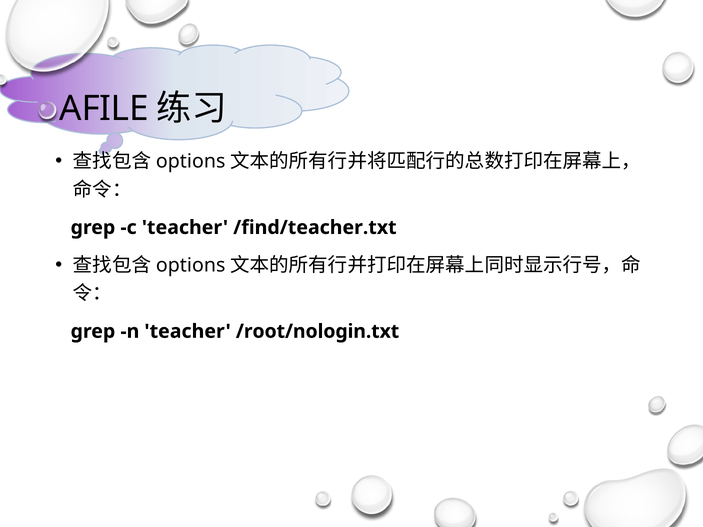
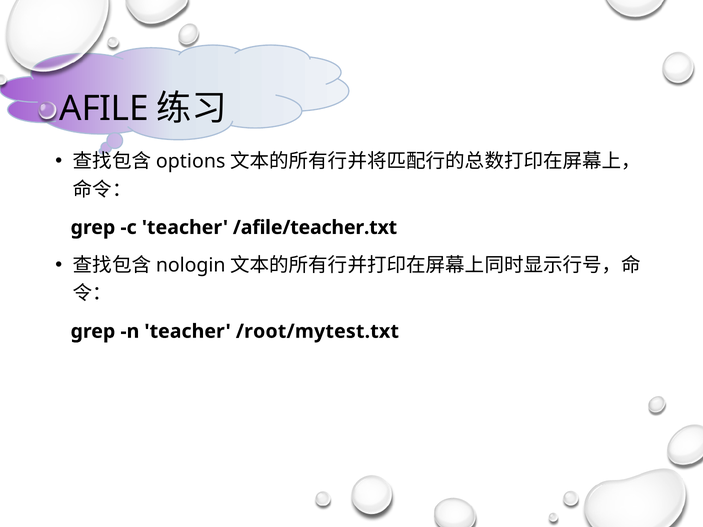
/find/teacher.txt: /find/teacher.txt -> /afile/teacher.txt (315, 228)
options: options -> nologin (191, 266)
/root/nologin.txt: /root/nologin.txt -> /root/mytest.txt (317, 332)
